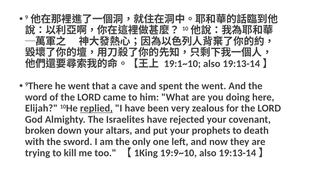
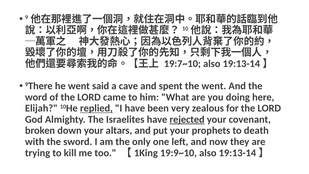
19:1~10: 19:1~10 -> 19:7~10 (182, 64)
that: that -> said (101, 86)
rejected underline: none -> present (187, 119)
